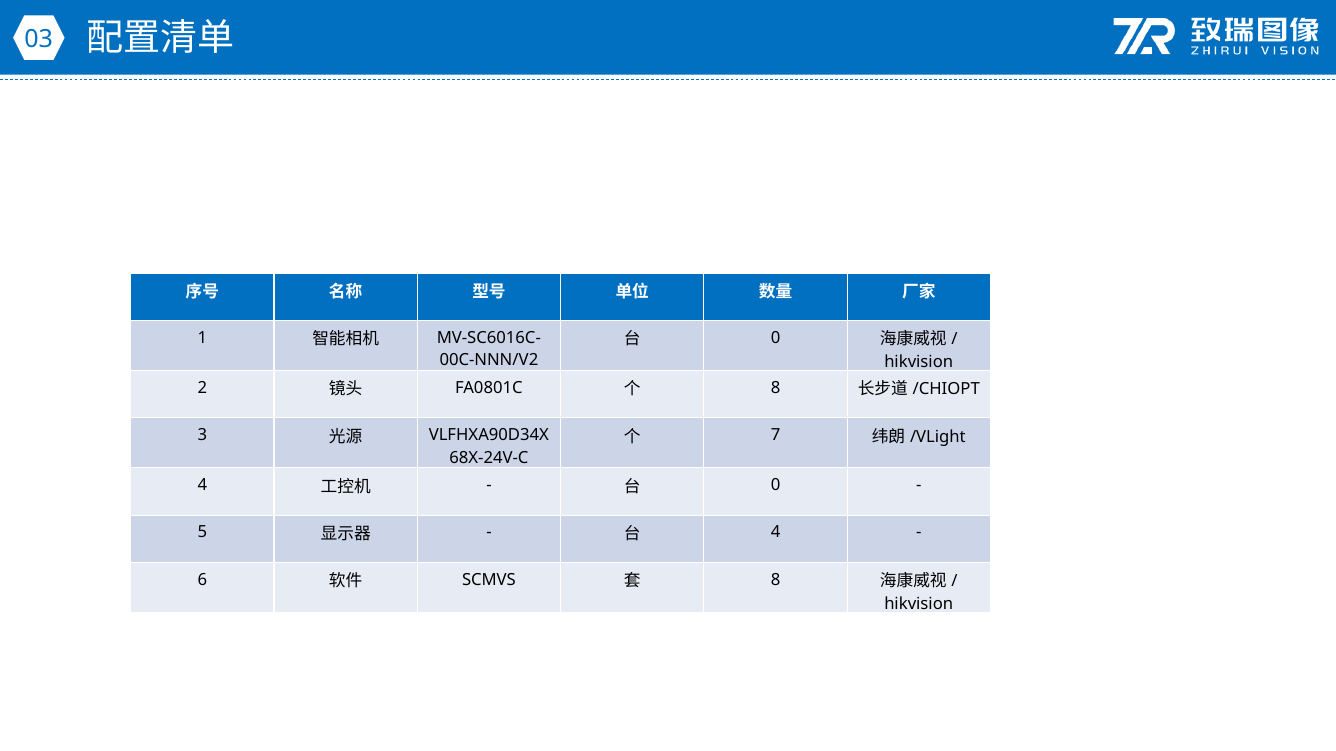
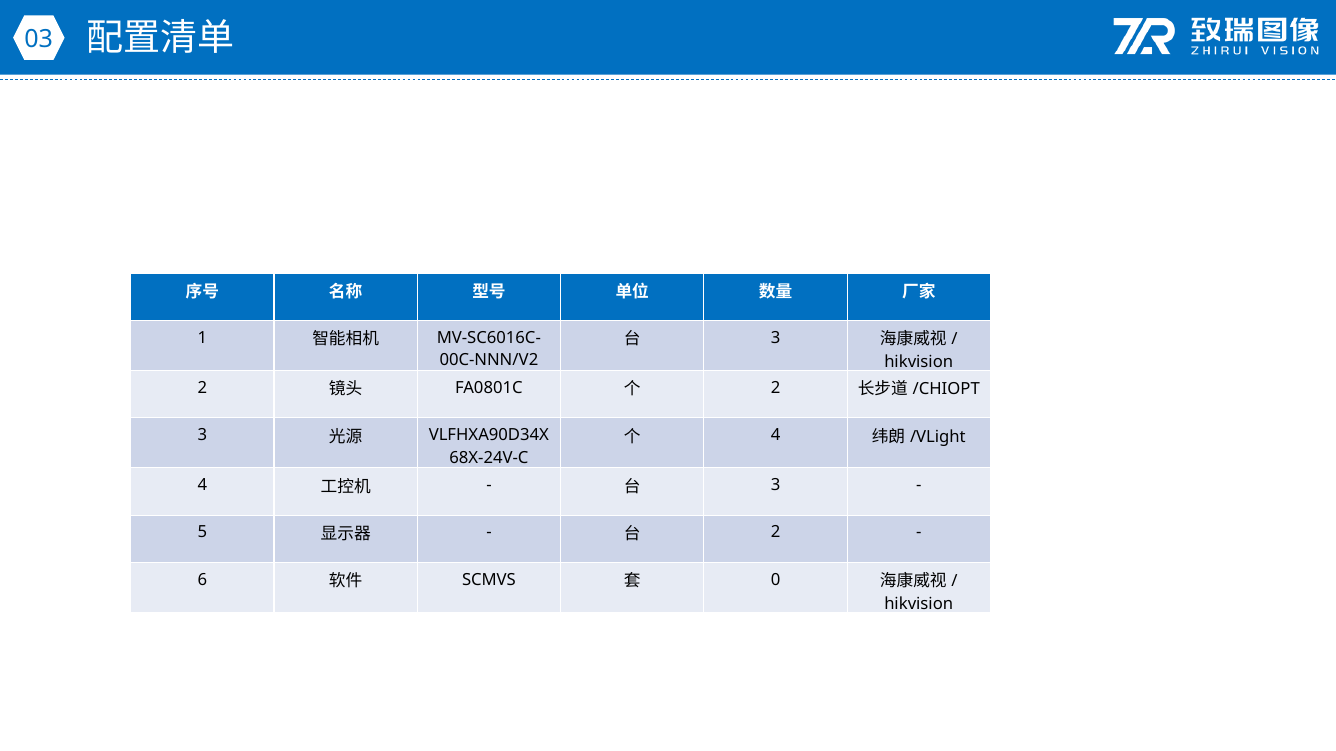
0: 0 -> 3 (776, 338)
8: 8 -> 2 (776, 388)
7: 7 -> 4 (776, 435)
0: 0 -> 3 (776, 486)
4: 4 -> 2 (776, 533)
8: 8 -> 0 (776, 580)
